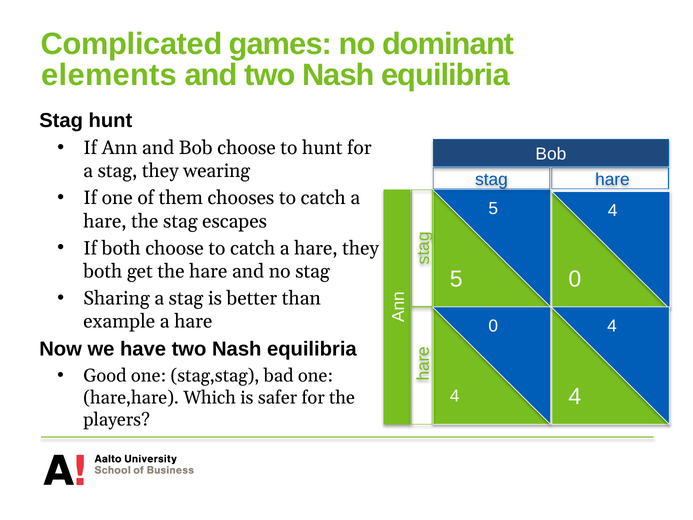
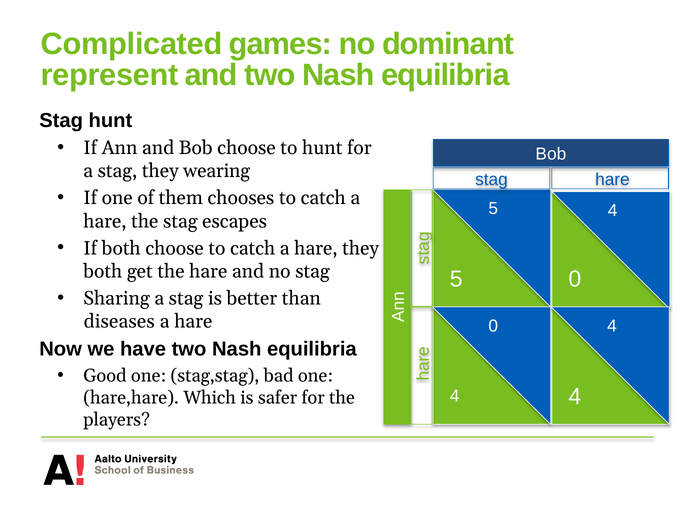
elements: elements -> represent (110, 75)
example: example -> diseases (119, 321)
